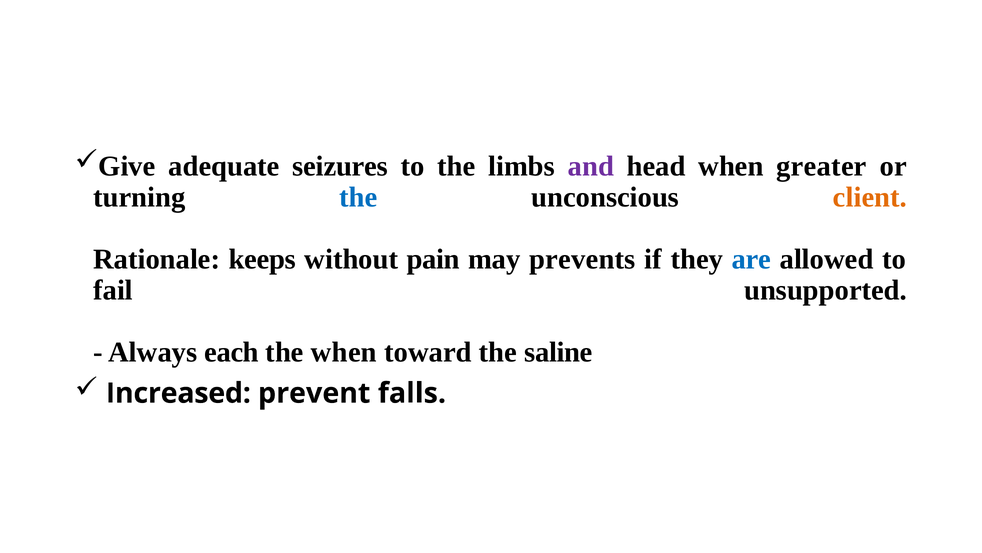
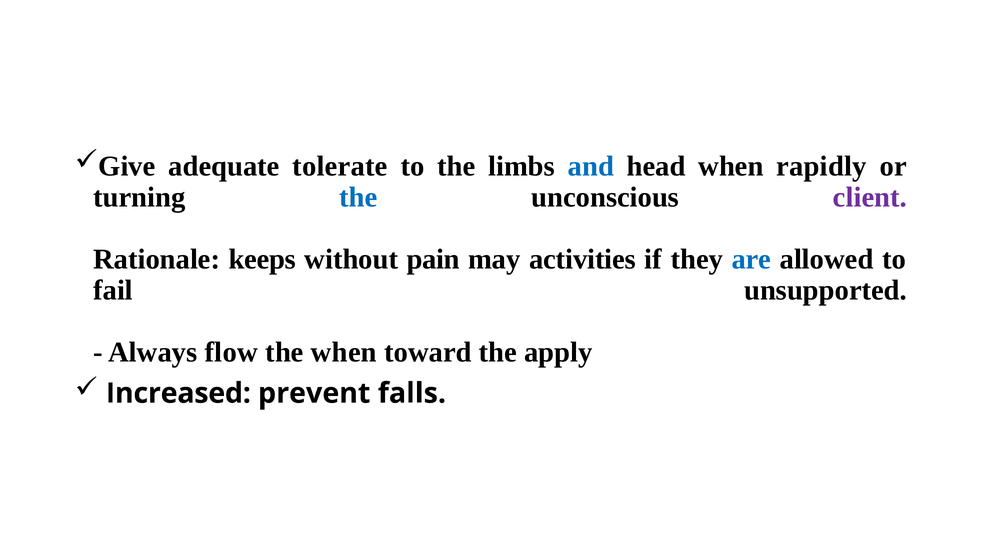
seizures: seizures -> tolerate (340, 166)
and colour: purple -> blue (591, 166)
greater: greater -> rapidly (822, 166)
client colour: orange -> purple (870, 197)
prevents: prevents -> activities (583, 259)
each: each -> flow (231, 352)
saline: saline -> apply (558, 352)
